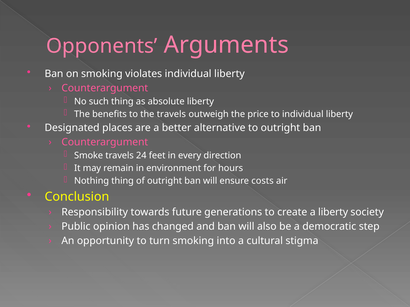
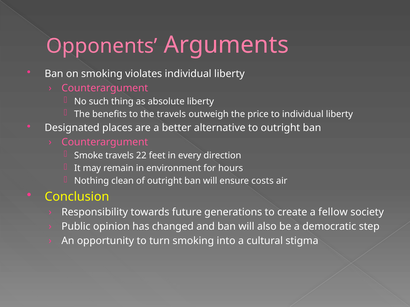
24: 24 -> 22 (141, 156)
Nothing thing: thing -> clean (123, 181)
a liberty: liberty -> fellow (333, 212)
